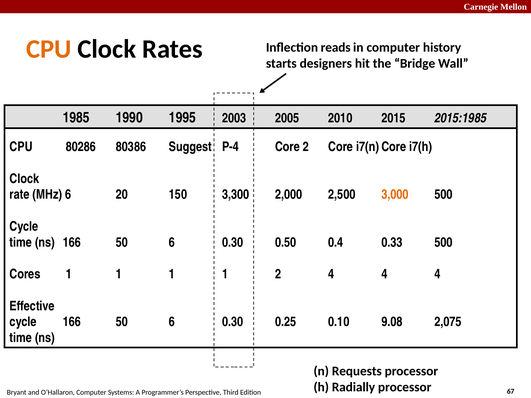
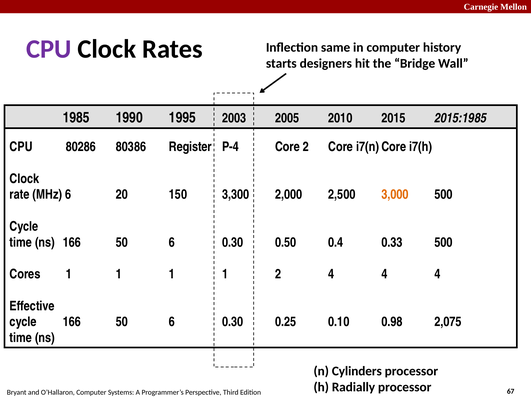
CPU colour: orange -> purple (49, 49)
reads: reads -> same (336, 48)
Suggest: Suggest -> Register (190, 147)
9.08: 9.08 -> 0.98 (392, 322)
Requests: Requests -> Cylinders (357, 371)
